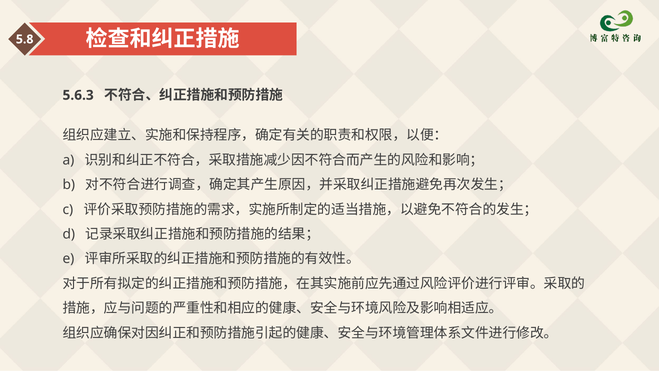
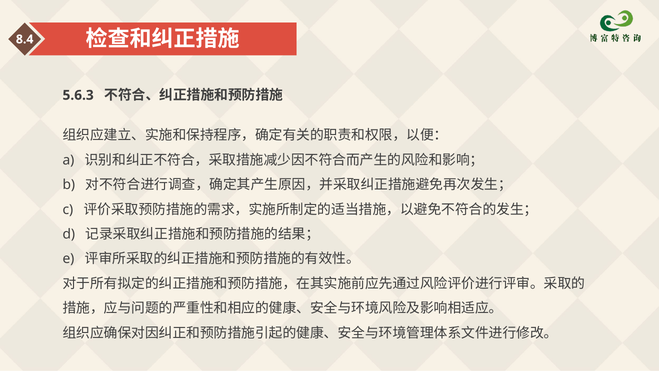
5.8: 5.8 -> 8.4 (25, 39)
